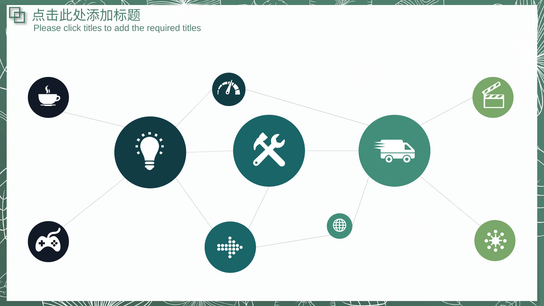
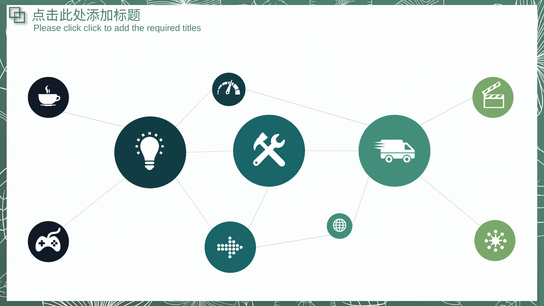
click titles: titles -> click (93, 28)
